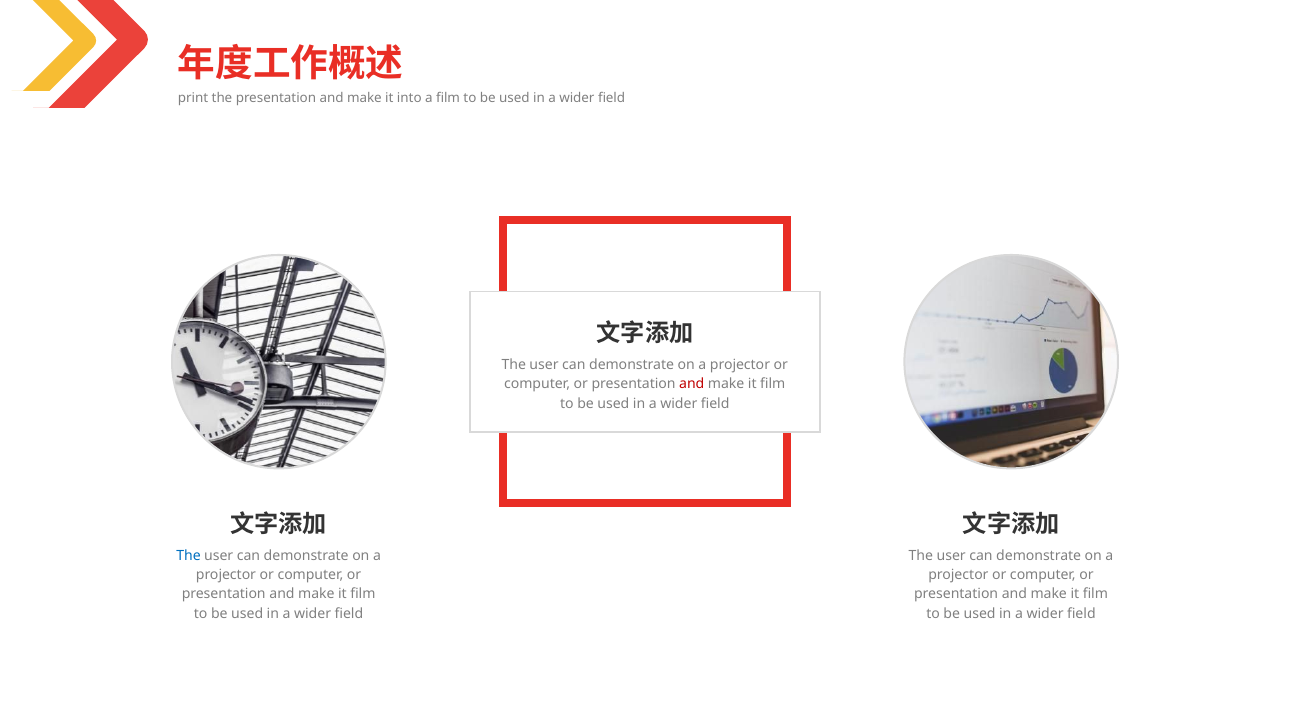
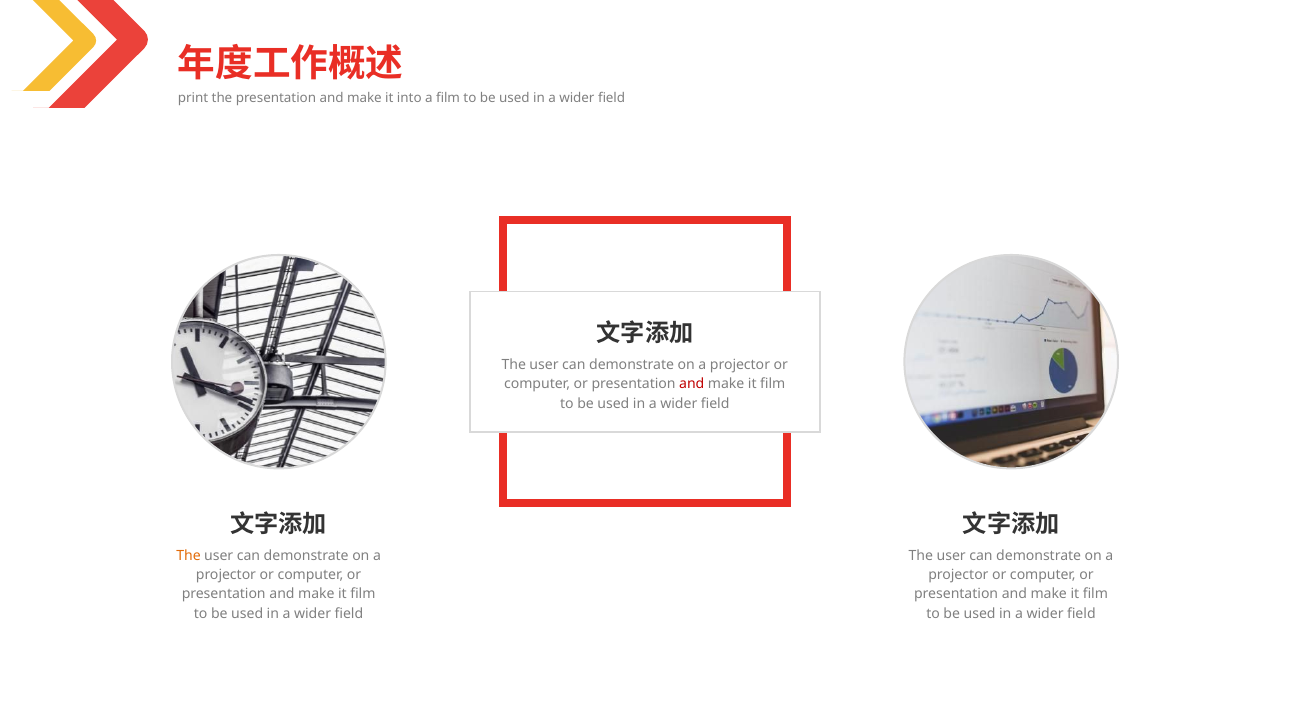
The colour: blue -> orange (188, 556)
